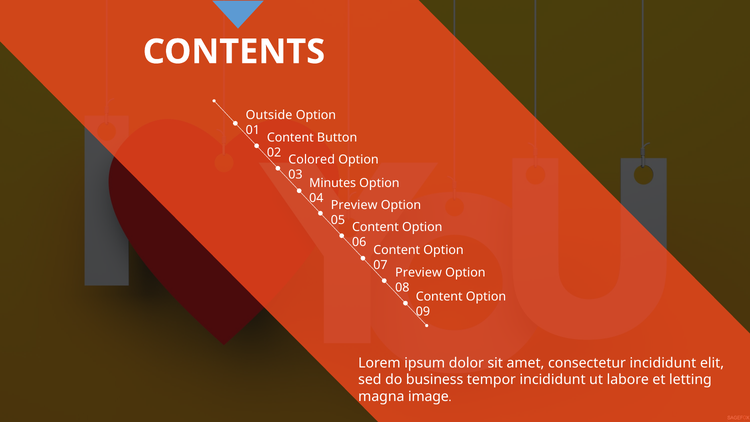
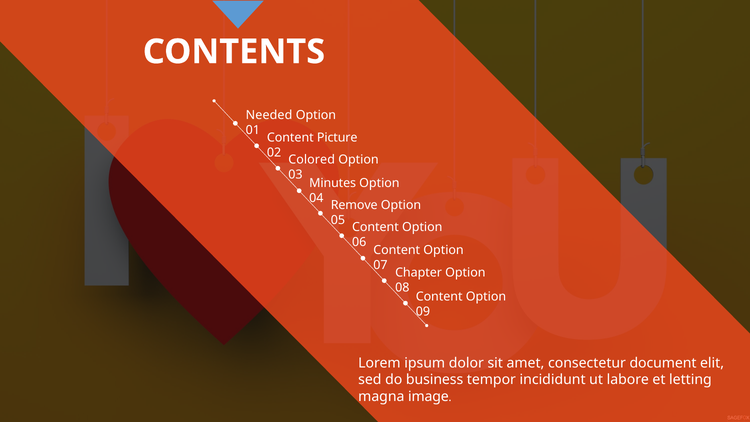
Outside: Outside -> Needed (269, 115)
Button: Button -> Picture (337, 137)
Preview: Preview -> Remove (354, 205)
Preview: Preview -> Chapter (419, 272)
consectetur incididunt: incididunt -> document (663, 363)
